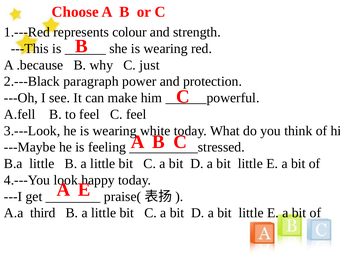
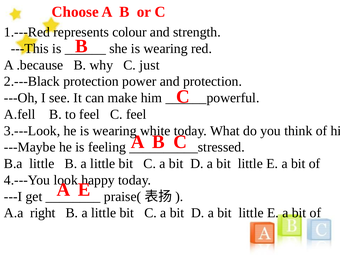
2.---Black paragraph: paragraph -> protection (91, 81)
third: third -> right (43, 213)
